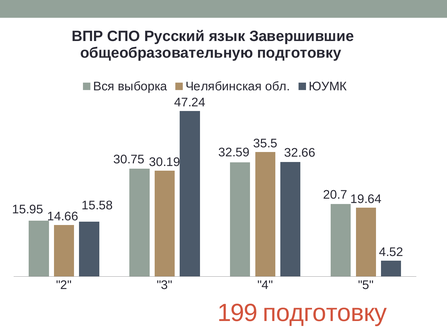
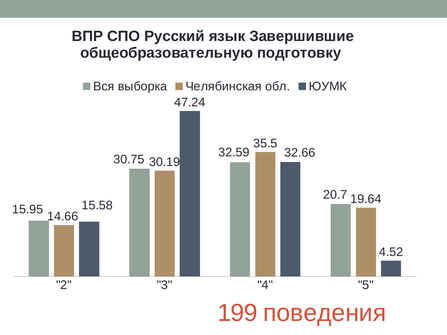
199 подготовку: подготовку -> поведения (325, 313)
